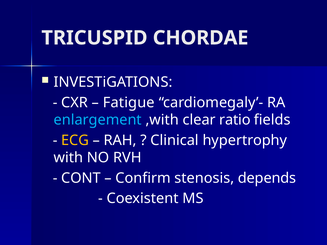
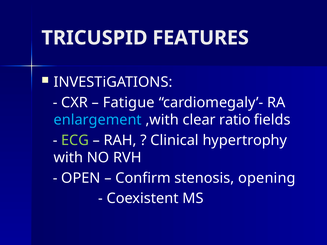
CHORDAE: CHORDAE -> FEATURES (201, 38)
ECG colour: yellow -> light green (75, 140)
CONT: CONT -> OPEN (81, 178)
depends: depends -> opening (267, 178)
